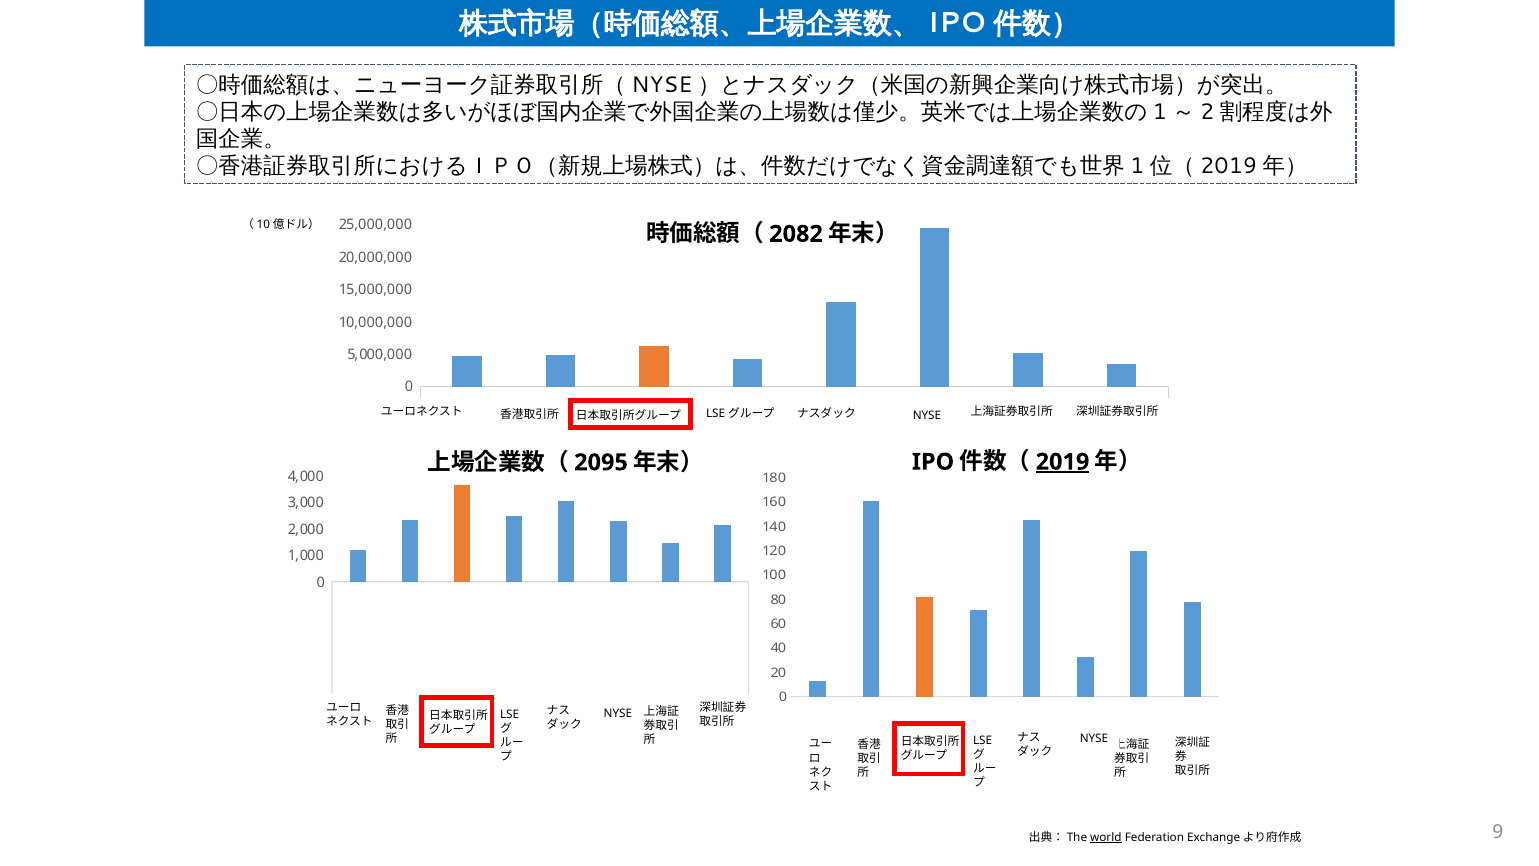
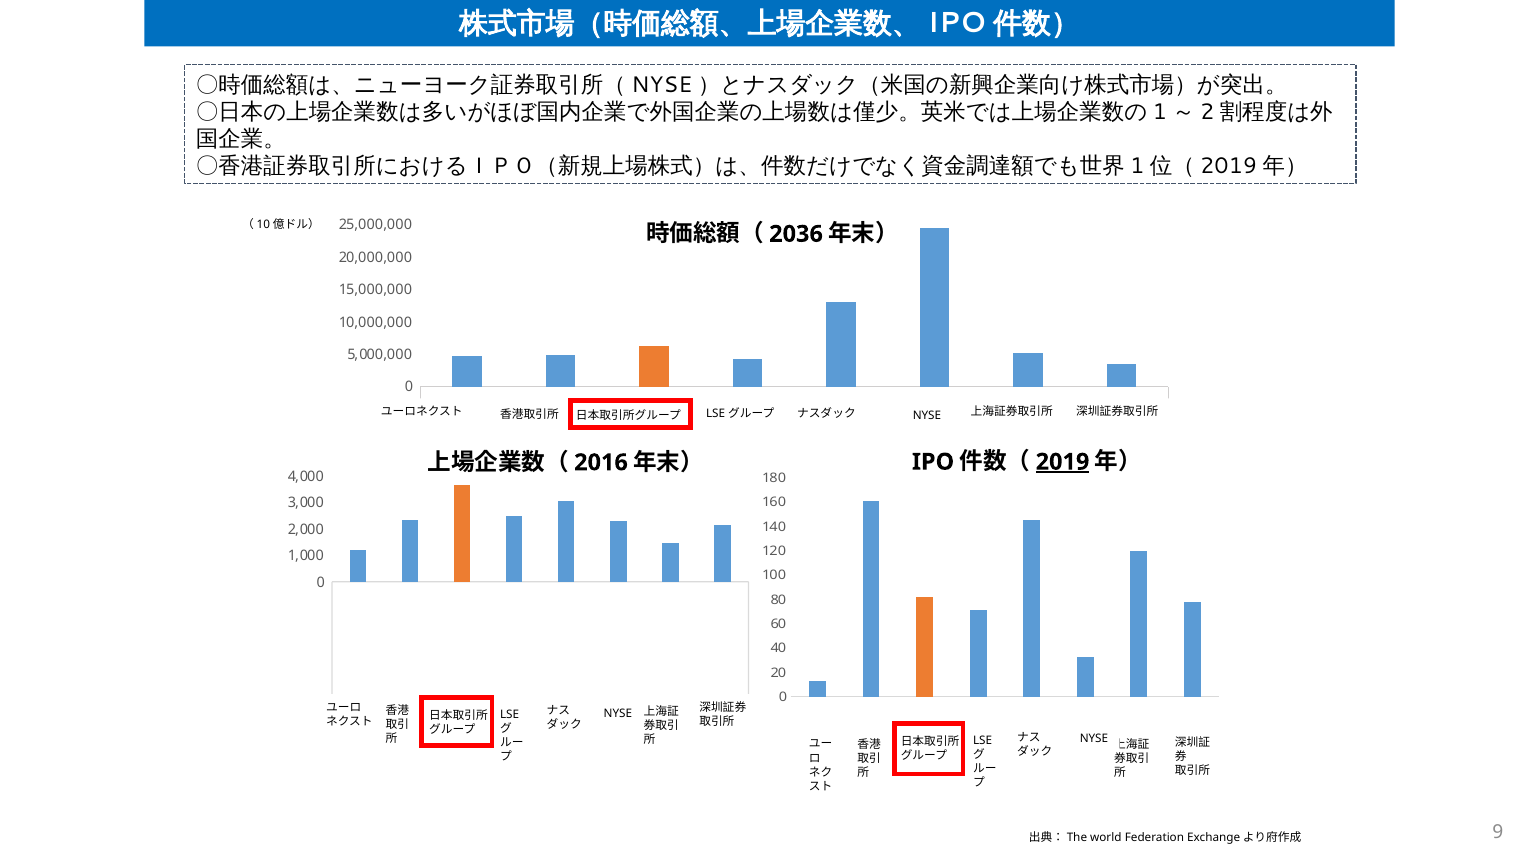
2082: 2082 -> 2036 (796, 234)
2095: 2095 -> 2016 (601, 462)
world underline: present -> none (1106, 837)
